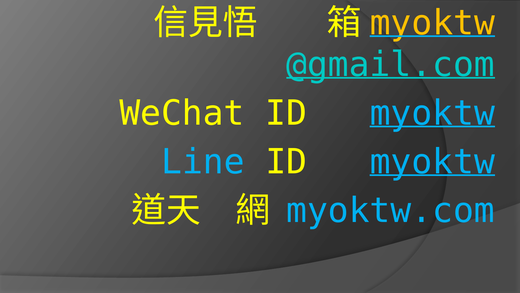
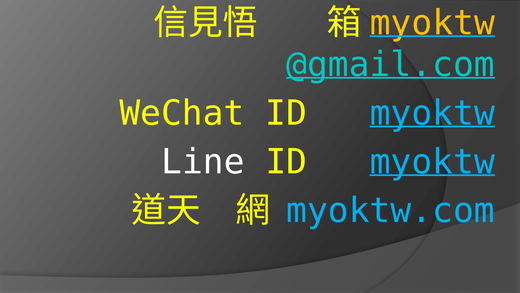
Line colour: light blue -> white (203, 162)
